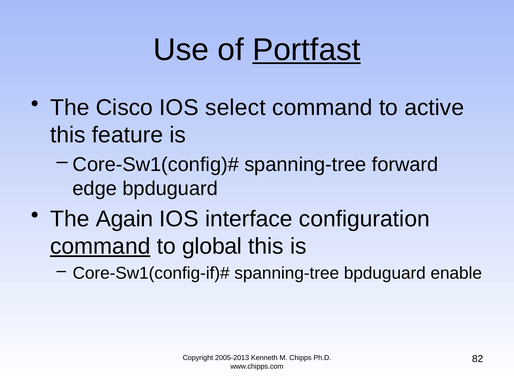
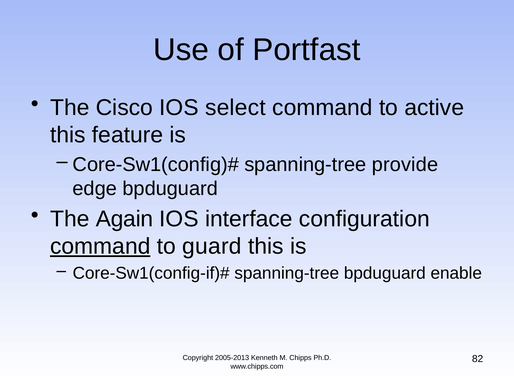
Portfast underline: present -> none (306, 50)
forward: forward -> provide (405, 165)
global: global -> guard (212, 247)
